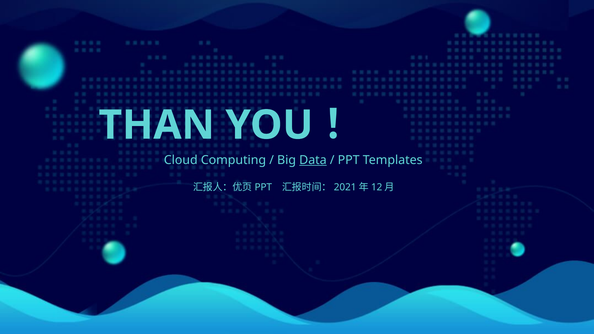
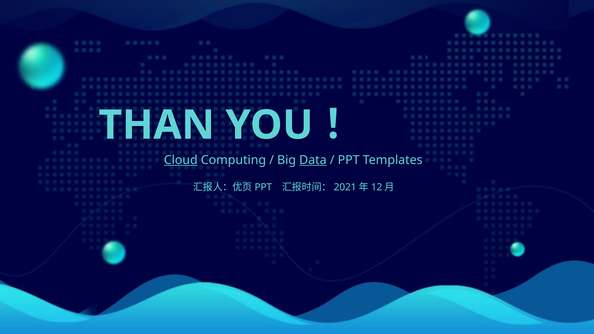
Cloud underline: none -> present (181, 160)
